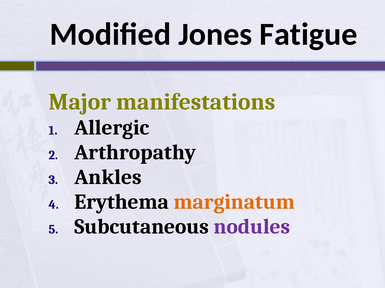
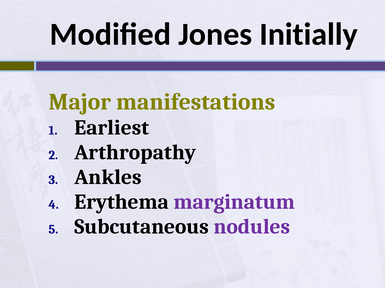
Fatigue: Fatigue -> Initially (309, 34)
Allergic: Allergic -> Earliest (112, 128)
marginatum colour: orange -> purple (234, 202)
